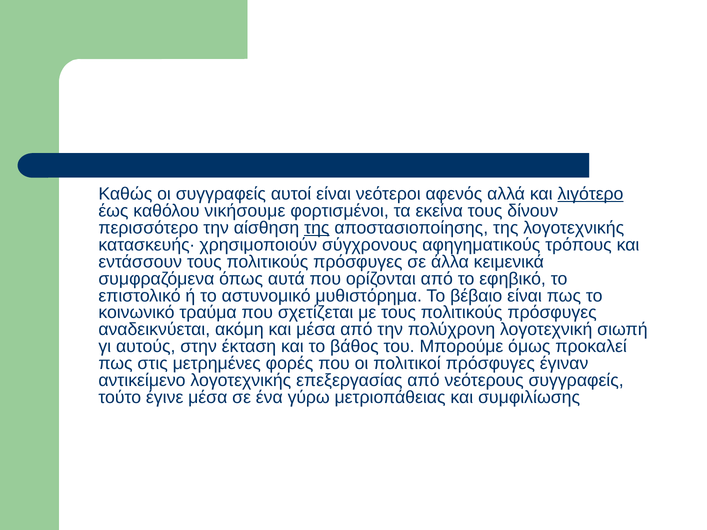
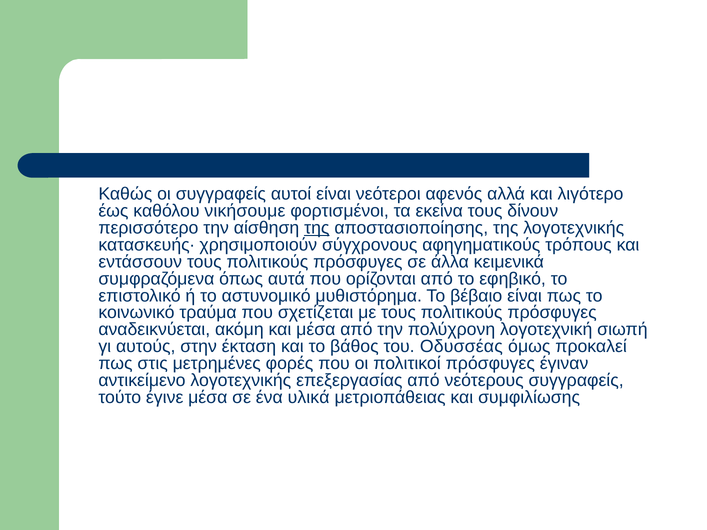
λιγότερο underline: present -> none (590, 194)
Μπορούμε: Μπορούμε -> Οδυσσέας (461, 347)
γύρω: γύρω -> υλικά (309, 398)
